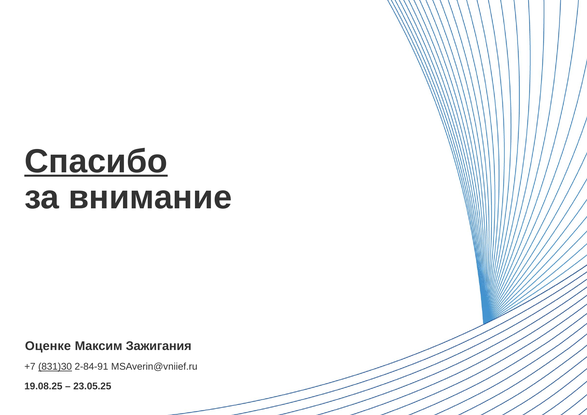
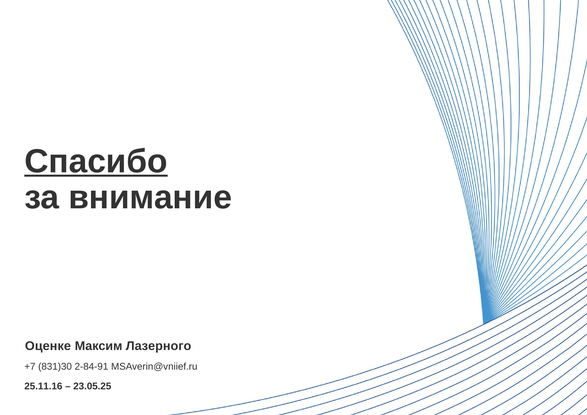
Зажигания: Зажигания -> Лазерного (159, 346)
831)30 underline: present -> none (55, 367)
19.08.25: 19.08.25 -> 25.11.16 (43, 386)
